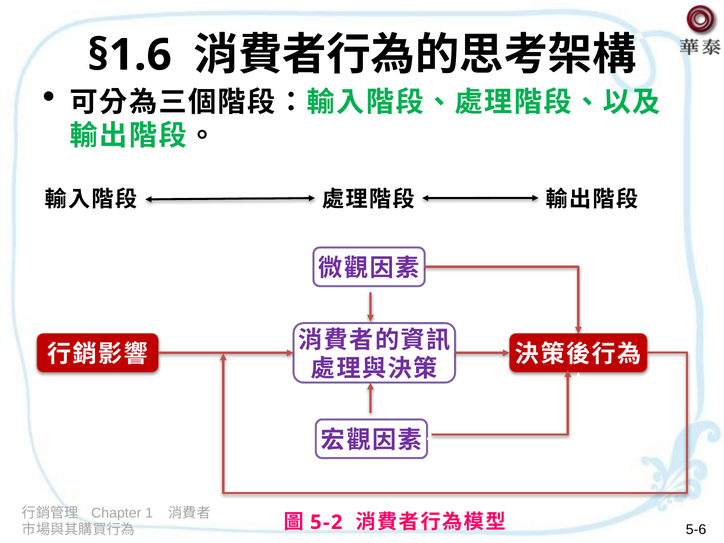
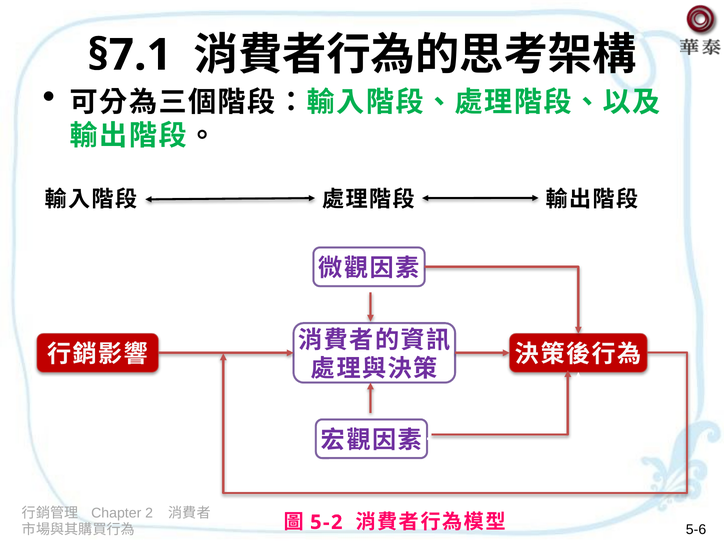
§1.6: §1.6 -> §7.1 (130, 55)
1: 1 -> 2 (149, 513)
